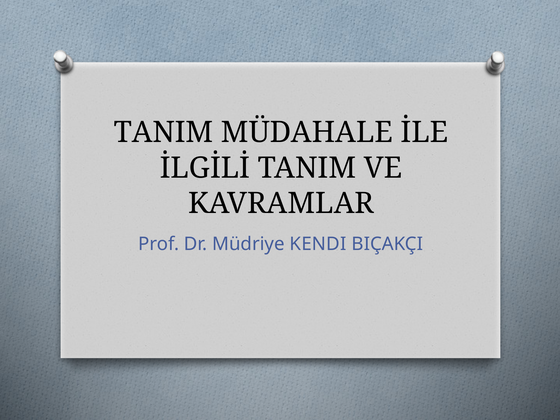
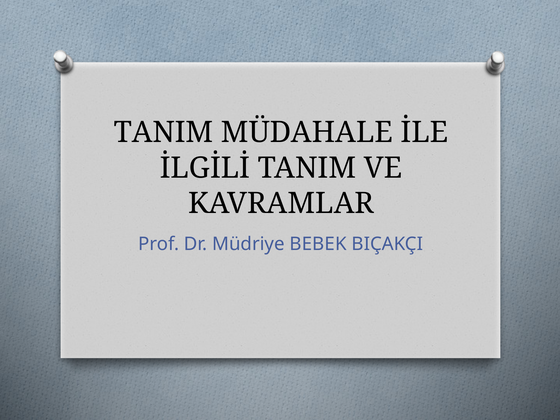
KENDI: KENDI -> BEBEK (318, 244)
